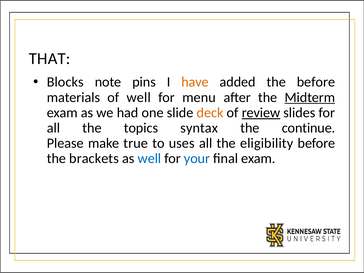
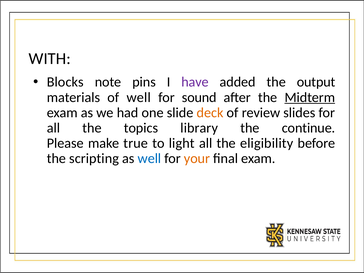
THAT: THAT -> WITH (50, 59)
have colour: orange -> purple (195, 82)
the before: before -> output (316, 82)
menu: menu -> sound (199, 97)
review underline: present -> none (261, 113)
syntax: syntax -> library (199, 128)
uses: uses -> light (182, 143)
brackets: brackets -> scripting (94, 159)
your colour: blue -> orange (197, 159)
